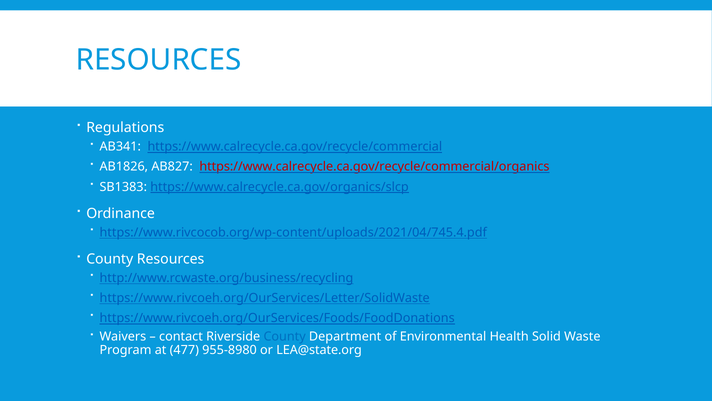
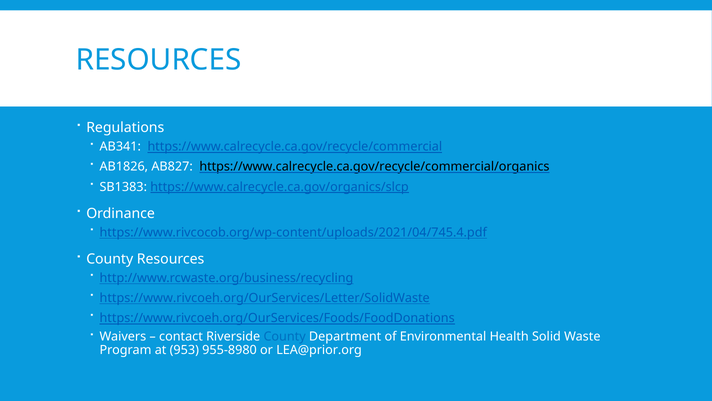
https://www.calrecycle.ca.gov/recycle/commercial/organics colour: red -> black (374, 167)
477: 477 -> 953 (184, 350)
LEA@state.org: LEA@state.org -> LEA@prior.org (319, 350)
